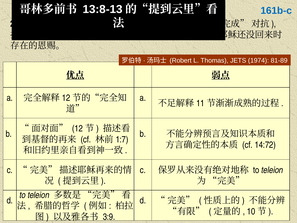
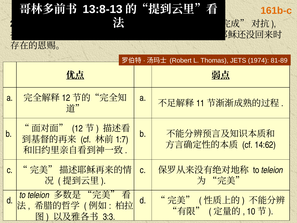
161b-c colour: blue -> orange (276, 11)
14:72: 14:72 -> 14:62 (265, 145)
3:9: 3:9 -> 3:3 (109, 217)
